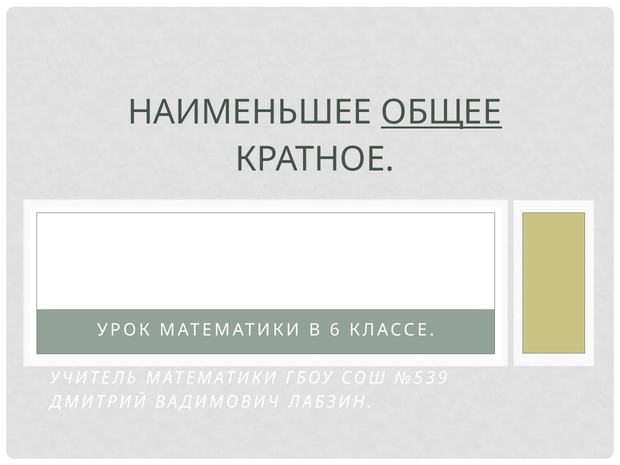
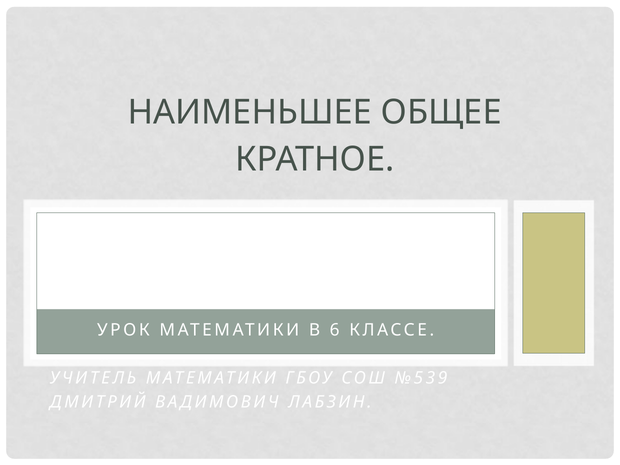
ОБЩЕЕ underline: present -> none (441, 113)
